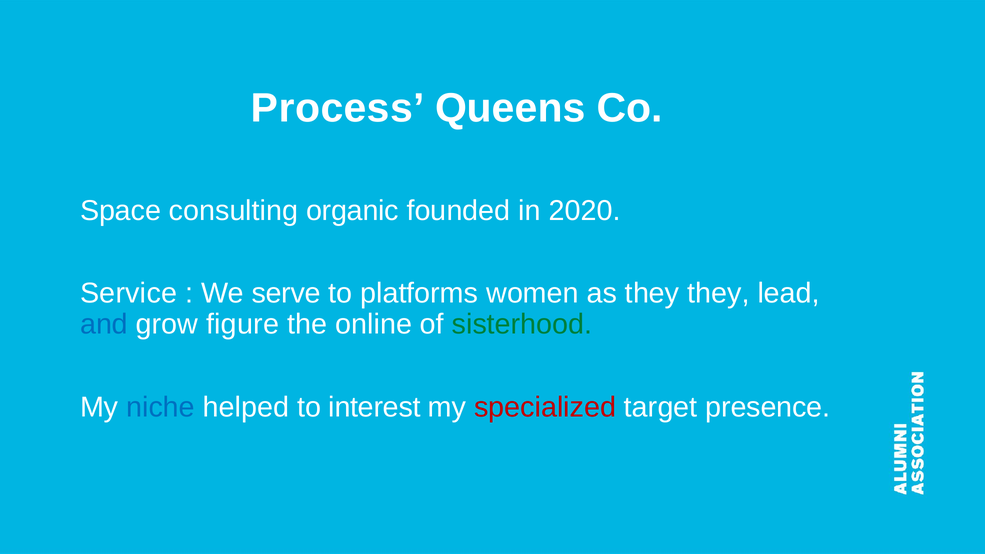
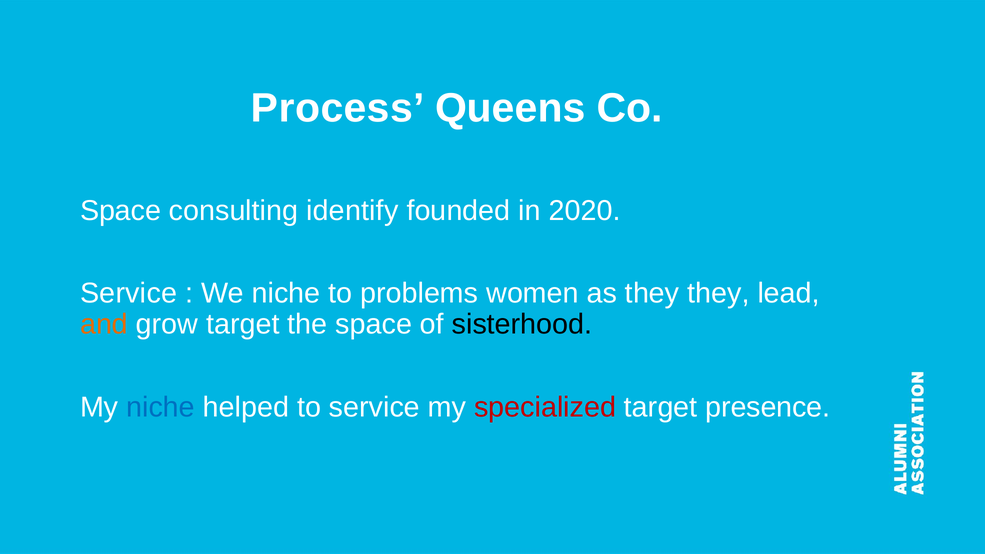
organic: organic -> identify (352, 211)
We serve: serve -> niche (286, 294)
platforms: platforms -> problems (419, 294)
and colour: blue -> orange (104, 325)
grow figure: figure -> target (243, 325)
the online: online -> space (374, 325)
sisterhood colour: green -> black (522, 325)
to interest: interest -> service (374, 407)
